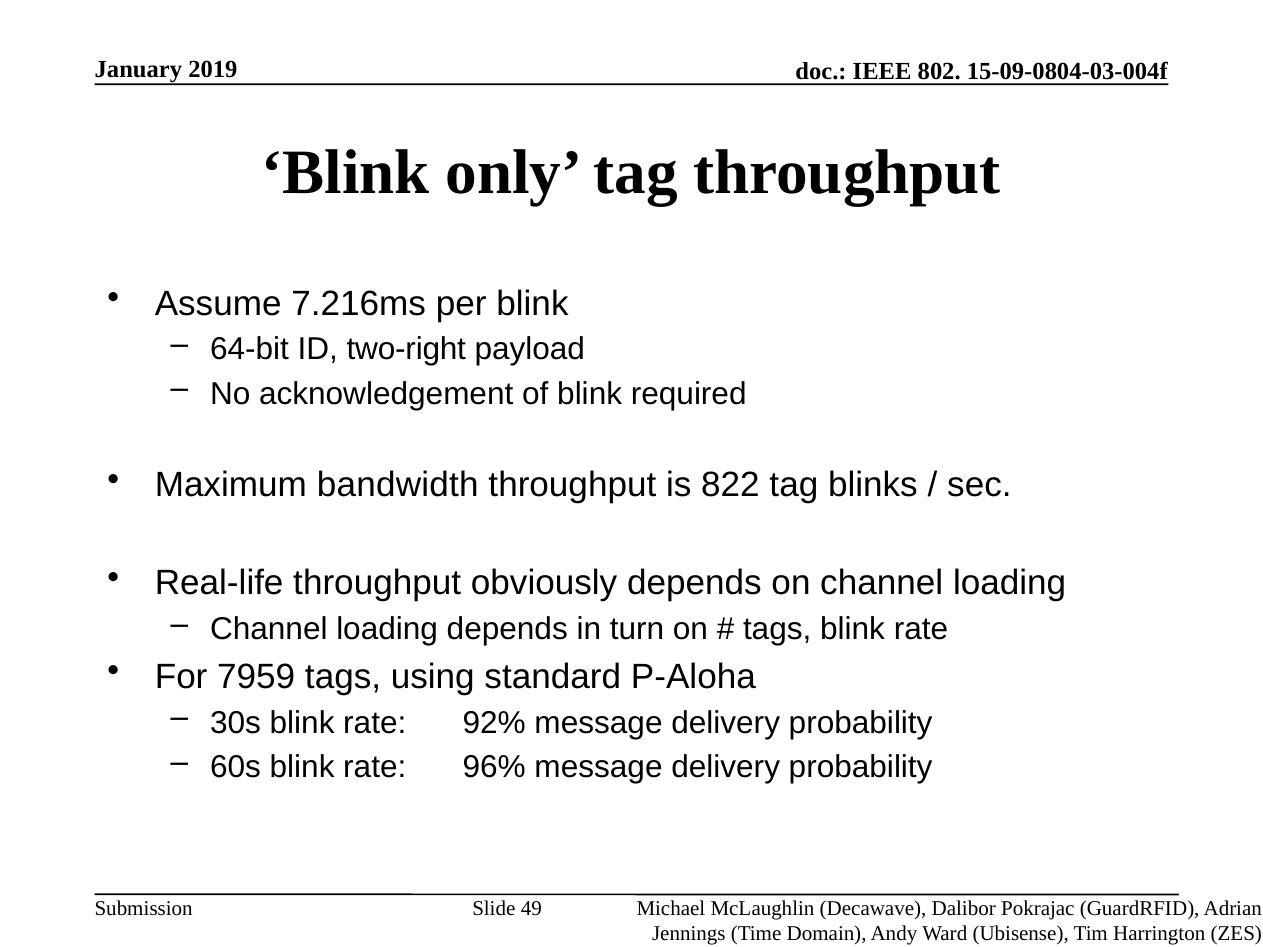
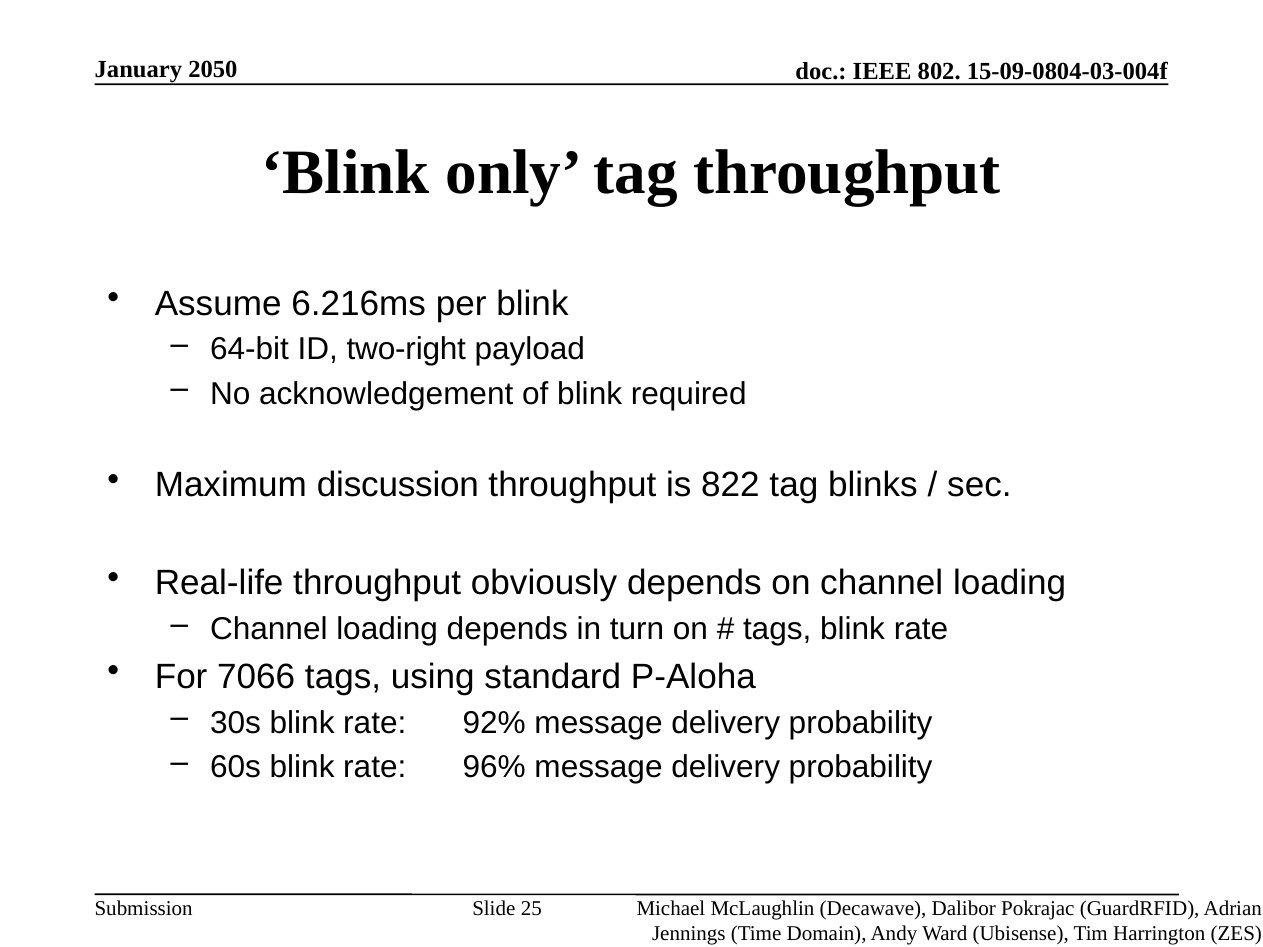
2019: 2019 -> 2050 (213, 69)
7.216ms: 7.216ms -> 6.216ms (359, 304)
bandwidth: bandwidth -> discussion (398, 485)
7959: 7959 -> 7066 (256, 677)
49: 49 -> 25 (531, 908)
